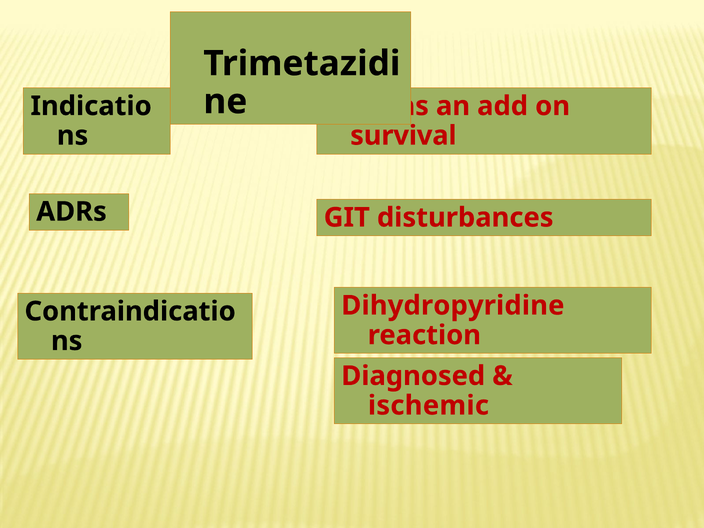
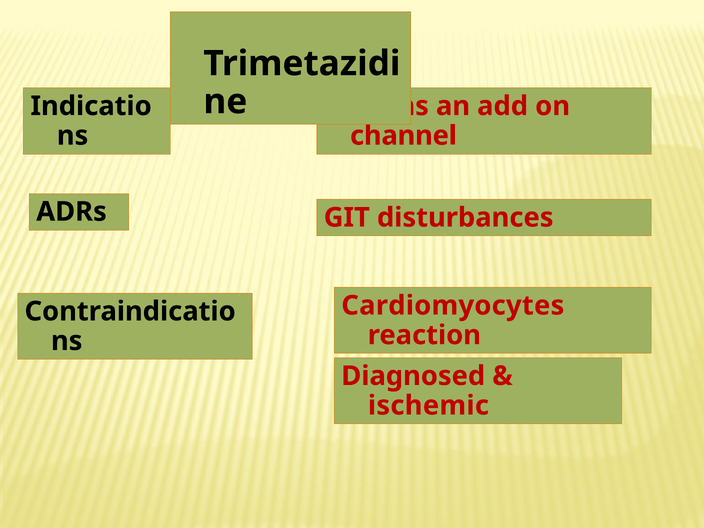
survival: survival -> channel (403, 136)
Dihydropyridine: Dihydropyridine -> Cardiomyocytes (453, 306)
